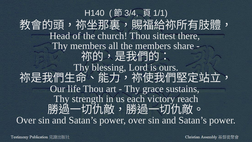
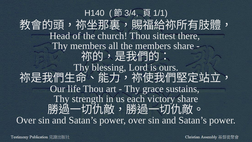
victory reach: reach -> share (188, 99)
